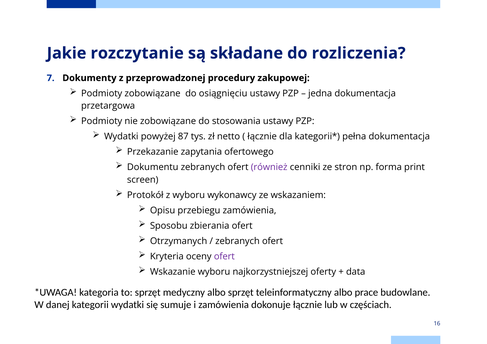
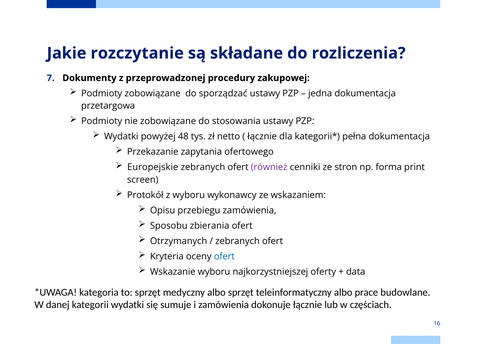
osiągnięciu: osiągnięciu -> sporządzać (223, 93)
87: 87 -> 48 (183, 137)
Dokumentu: Dokumentu -> Europejskie (153, 167)
ofert colour: purple -> blue (224, 257)
